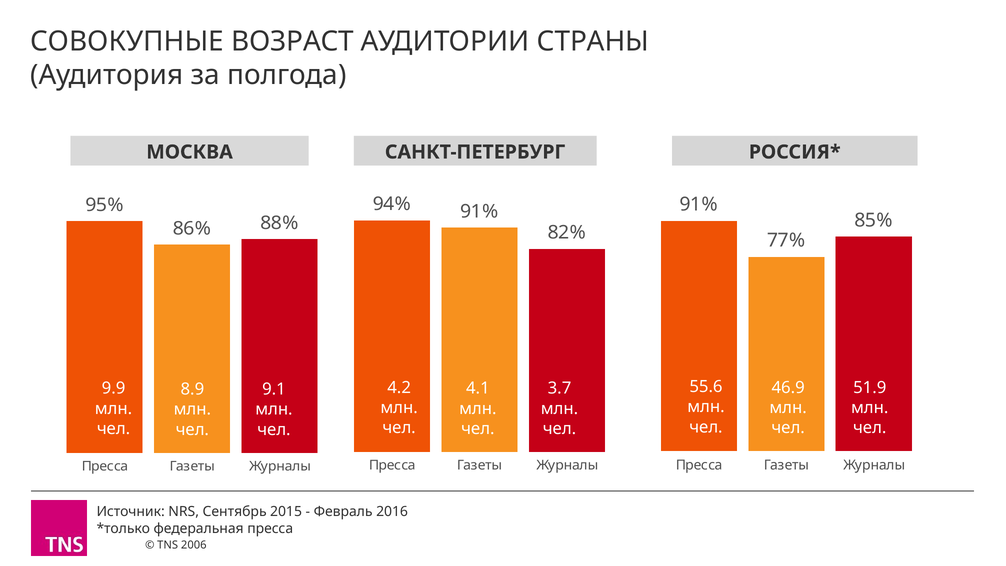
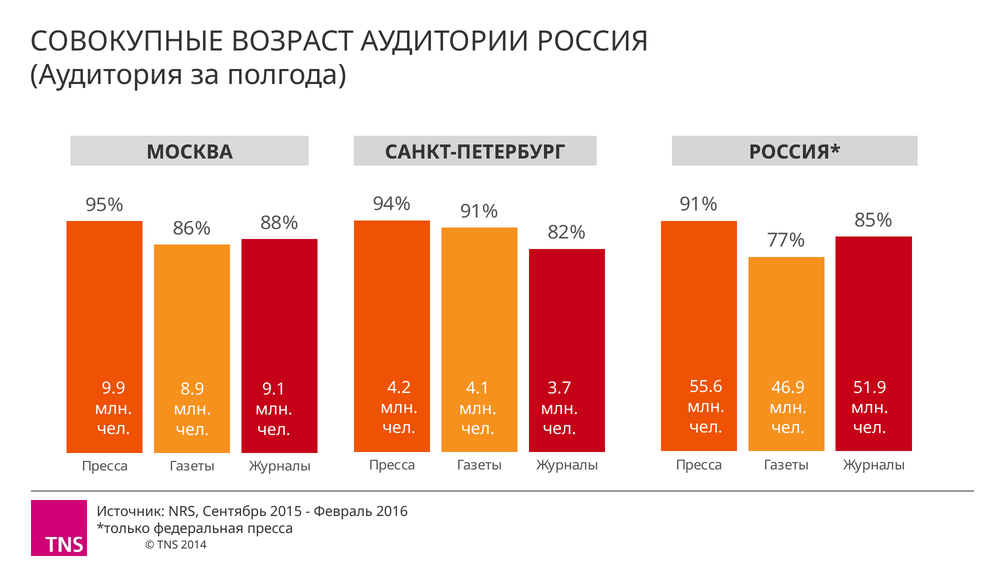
СТРАНЫ: СТРАНЫ -> РОССИЯ (593, 42)
2006: 2006 -> 2014 (194, 545)
